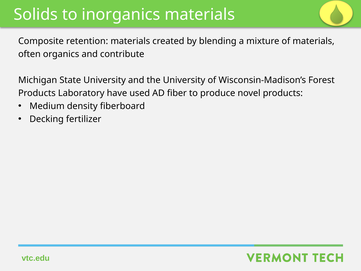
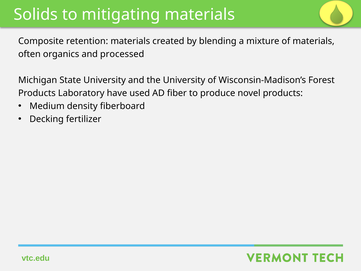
inorganics: inorganics -> mitigating (121, 14)
contribute: contribute -> processed (122, 54)
